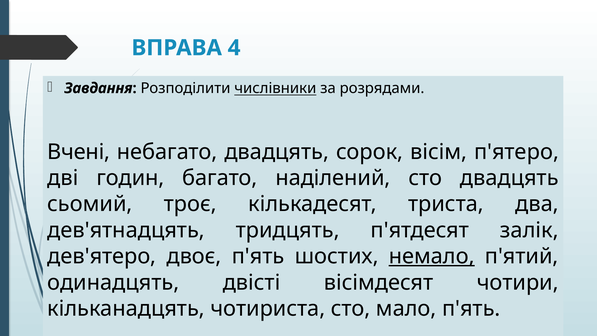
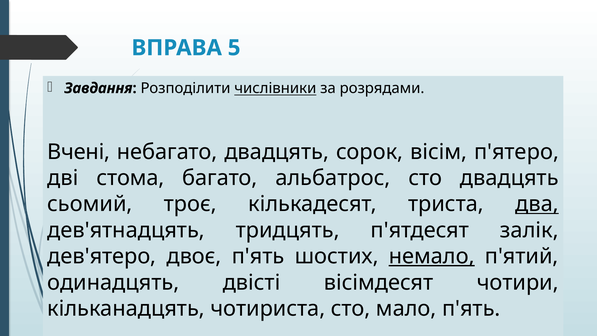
4: 4 -> 5 (234, 48)
годин: годин -> стома (130, 178)
наділений: наділений -> альбатрос (333, 178)
два underline: none -> present (537, 204)
